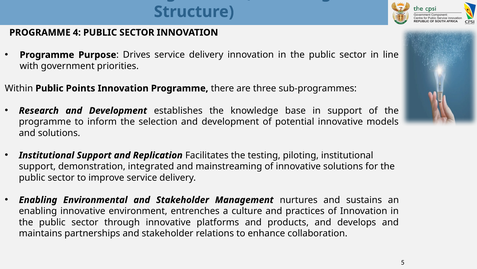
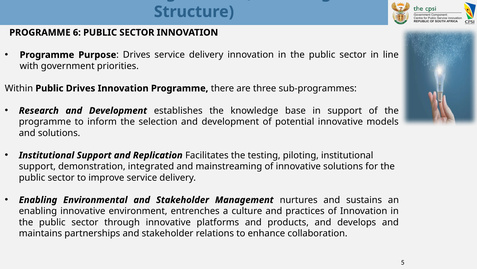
4: 4 -> 6 (77, 32)
Public Points: Points -> Drives (81, 88)
